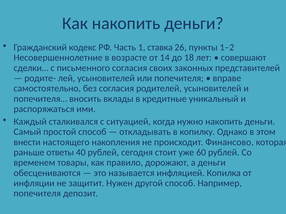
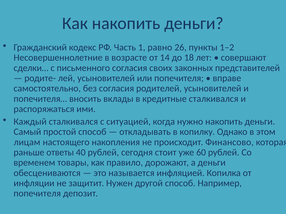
ставка: ставка -> равно (160, 47)
кредитные уникальный: уникальный -> сталкивался (214, 99)
внести: внести -> лицам (27, 142)
